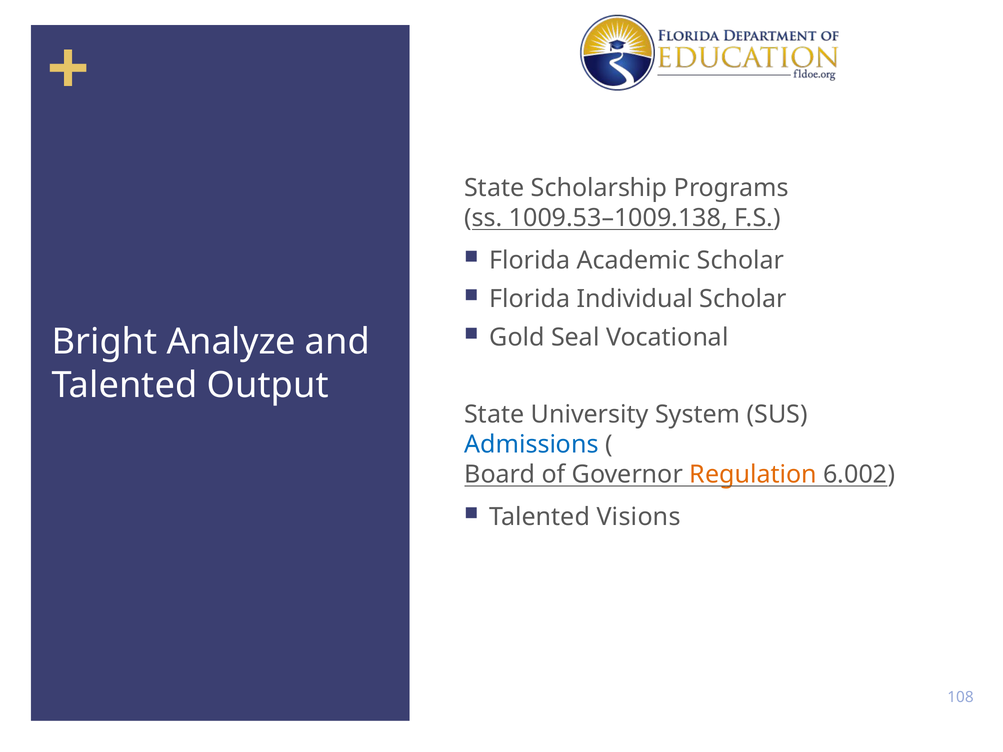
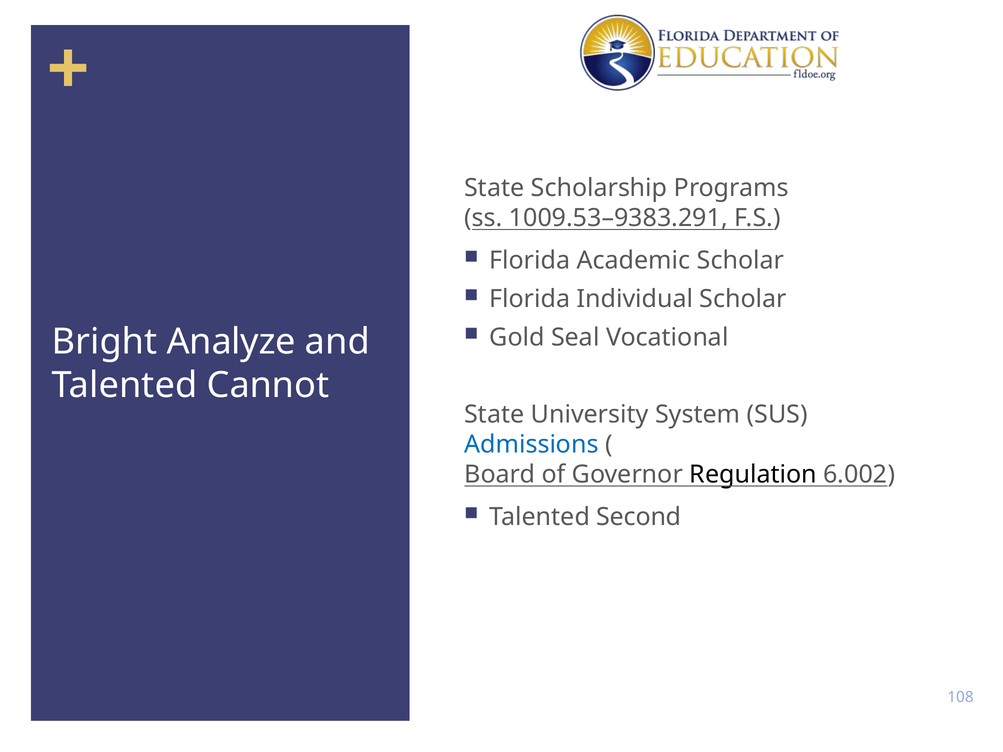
1009.53–1009.138: 1009.53–1009.138 -> 1009.53–9383.291 (618, 218)
Output: Output -> Cannot (268, 385)
Regulation colour: orange -> black (753, 475)
Visions: Visions -> Second (639, 517)
